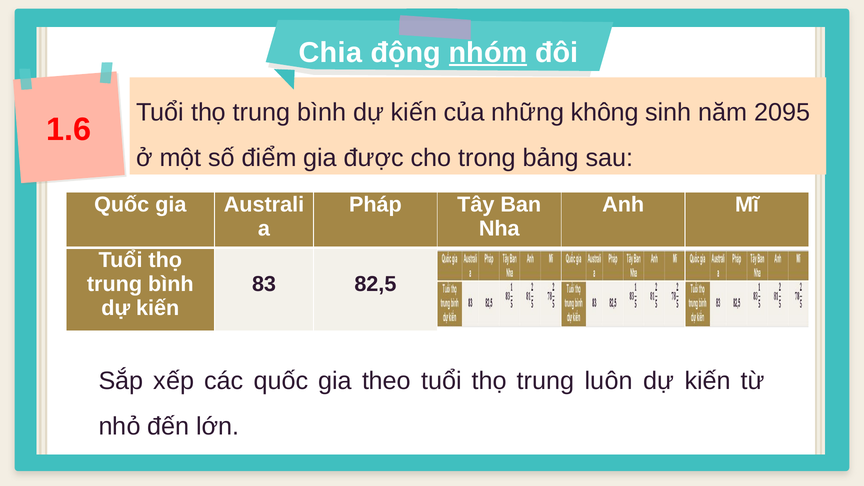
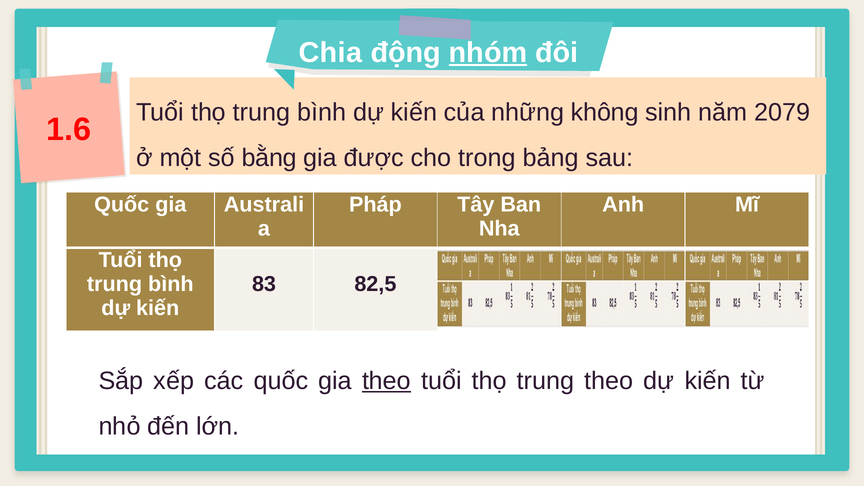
2095: 2095 -> 2079 (782, 113)
điểm: điểm -> bằng (269, 158)
theo underline: none -> present (387, 381)
trung luôn: luôn -> theo (609, 381)
